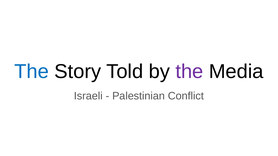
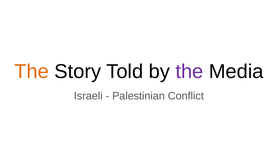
The colour: blue -> orange (32, 72)
